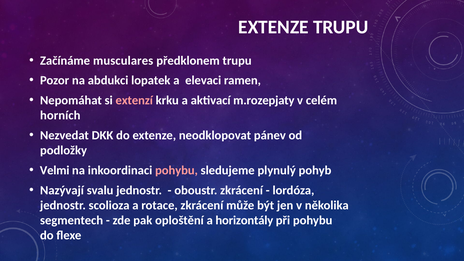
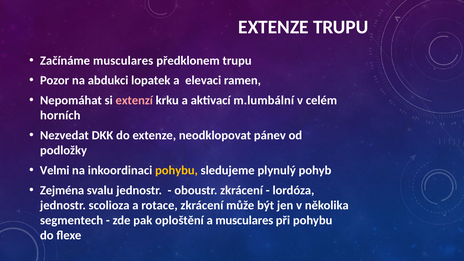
m.rozepjaty: m.rozepjaty -> m.lumbální (264, 100)
pohybu colour: pink -> yellow (176, 170)
Nazývají: Nazývají -> Zejména (62, 190)
a horizontály: horizontály -> musculares (244, 220)
